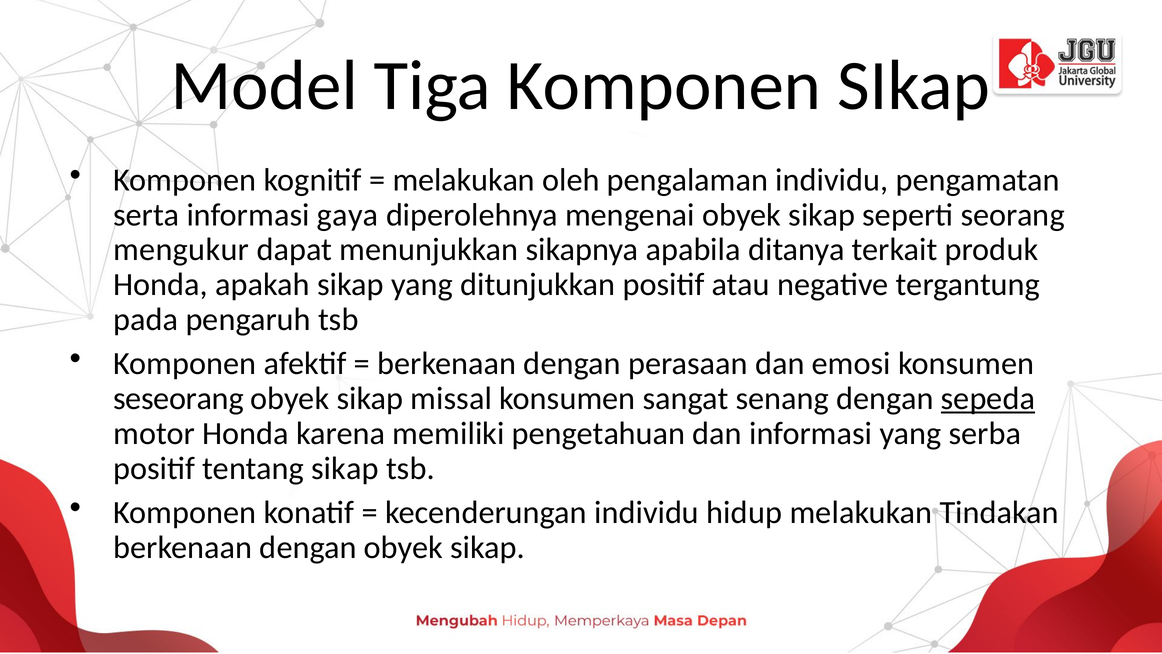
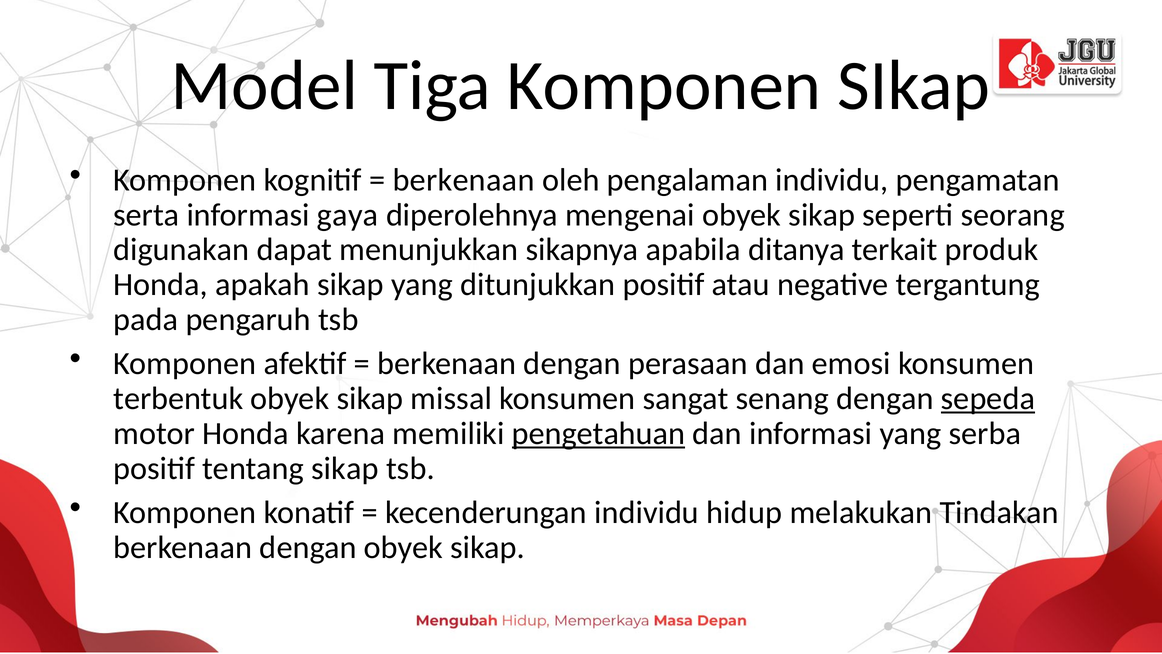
melakukan: melakukan -> berkenaan (464, 180)
mengukur: mengukur -> digunakan (181, 250)
seseorang: seseorang -> terbentuk (178, 398)
pengetahuan underline: none -> present (599, 433)
